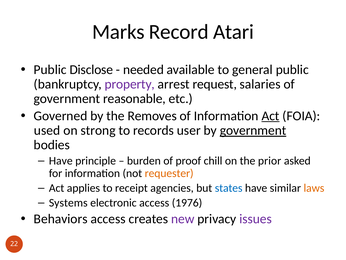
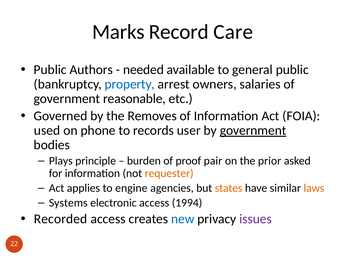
Atari: Atari -> Care (233, 32)
Disclose: Disclose -> Authors (91, 69)
property colour: purple -> blue (130, 84)
request: request -> owners (215, 84)
Act underline: present -> none (270, 116)
strong: strong -> phone (98, 130)
Have: Have -> Plays (61, 160)
chill: chill -> pair (213, 160)
receipt: receipt -> engine (131, 188)
states colour: blue -> orange (229, 188)
1976: 1976 -> 1994 (187, 202)
Behaviors: Behaviors -> Recorded (61, 219)
new colour: purple -> blue (183, 219)
